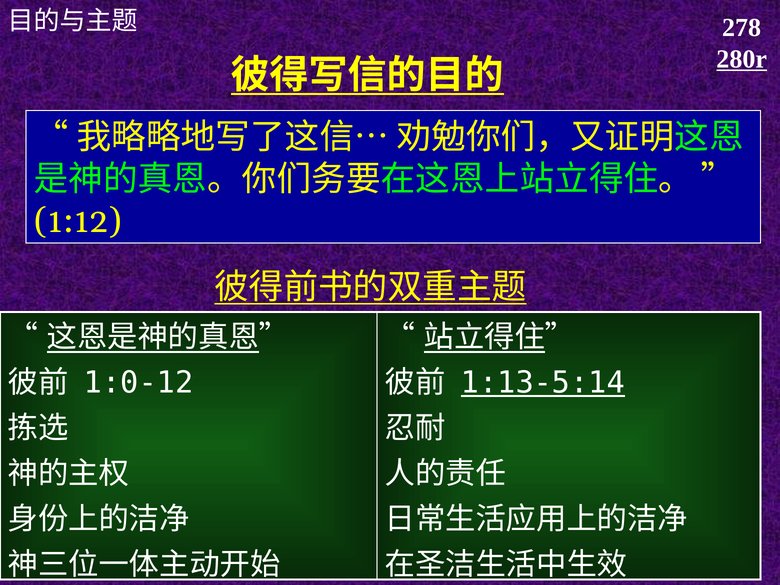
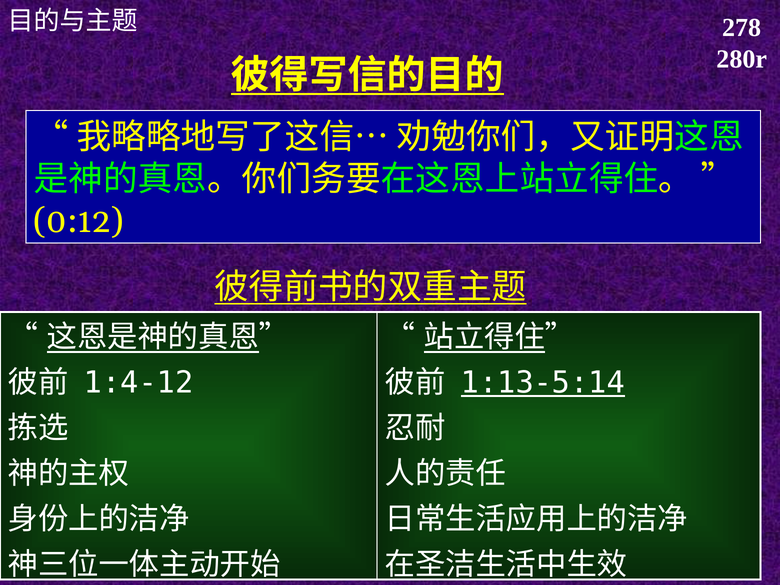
280r underline: present -> none (742, 59)
1:12: 1:12 -> 0:12 (79, 221)
1:0-12: 1:0-12 -> 1:4-12 (139, 383)
